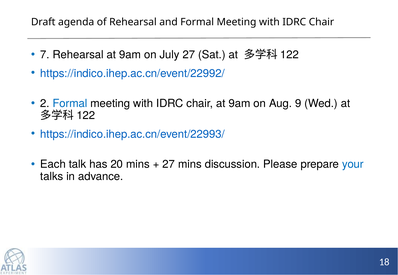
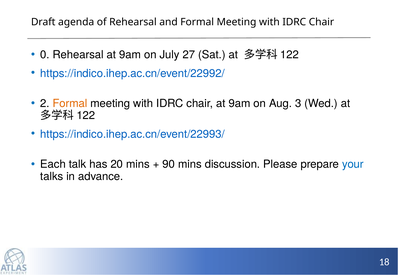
7: 7 -> 0 (45, 55)
Formal colour: blue -> orange (70, 104)
9: 9 -> 3 (298, 104)
27: 27 -> 90 (169, 165)
